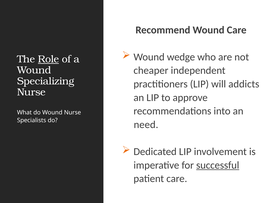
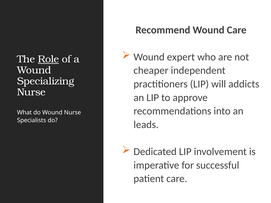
wedge: wedge -> expert (181, 57)
need: need -> leads (146, 125)
successful underline: present -> none (218, 165)
